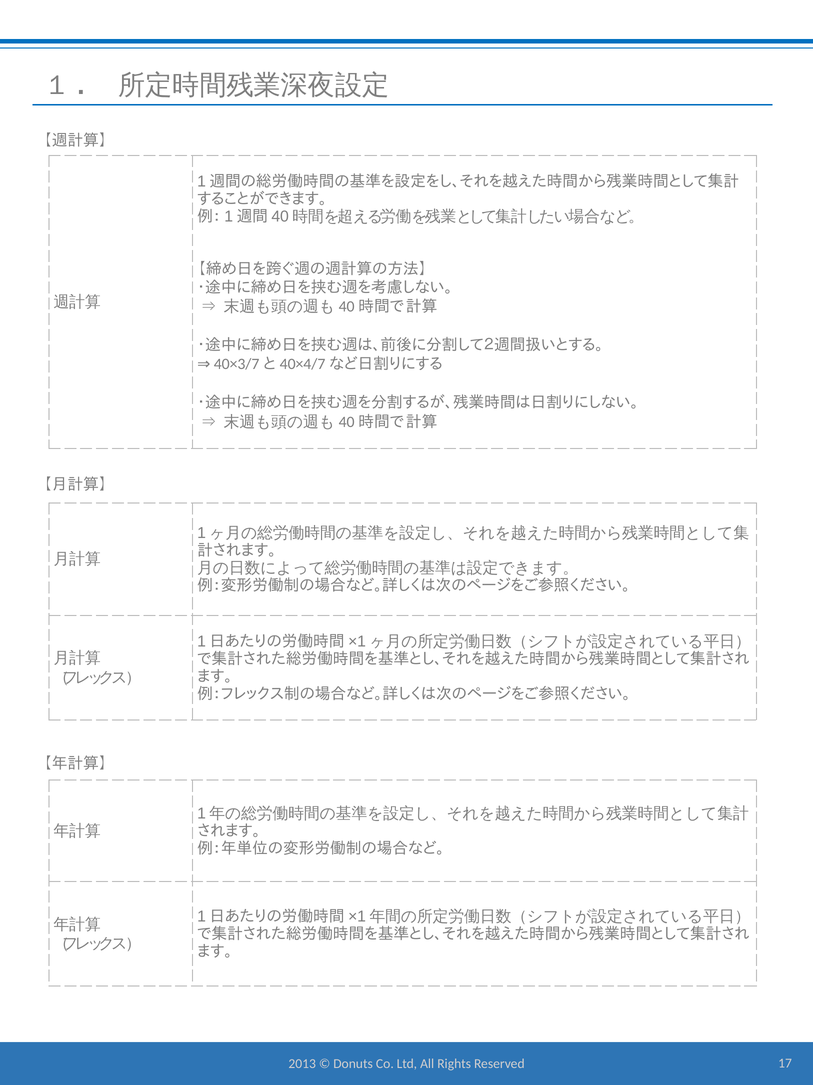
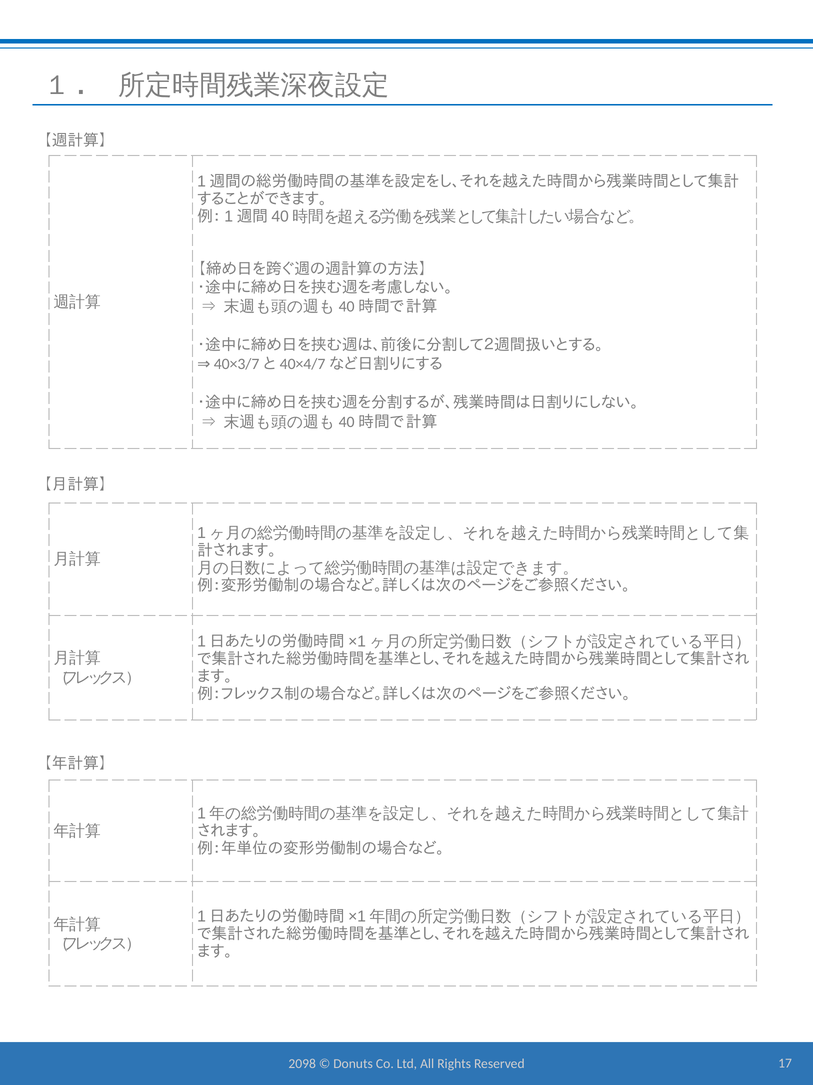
2013: 2013 -> 2098 (302, 1063)
